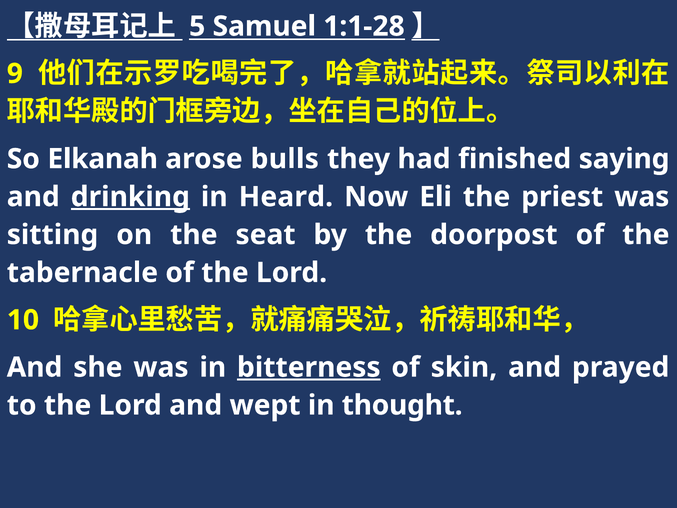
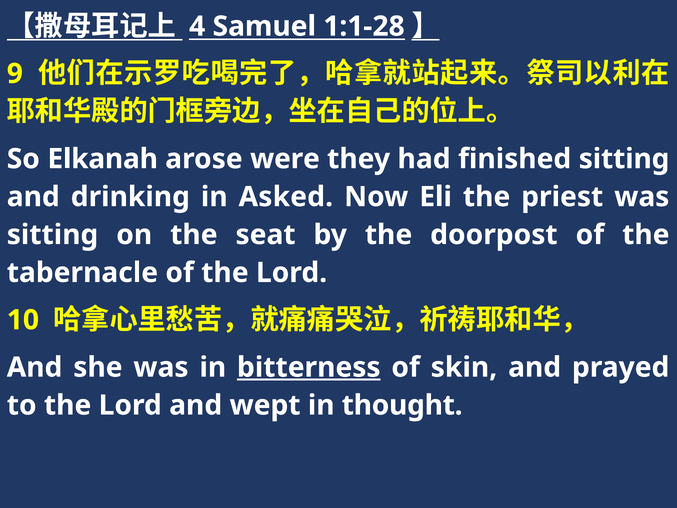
5: 5 -> 4 (197, 26)
bulls: bulls -> were (285, 159)
finished saying: saying -> sitting (624, 159)
drinking underline: present -> none (130, 197)
Heard: Heard -> Asked (286, 197)
